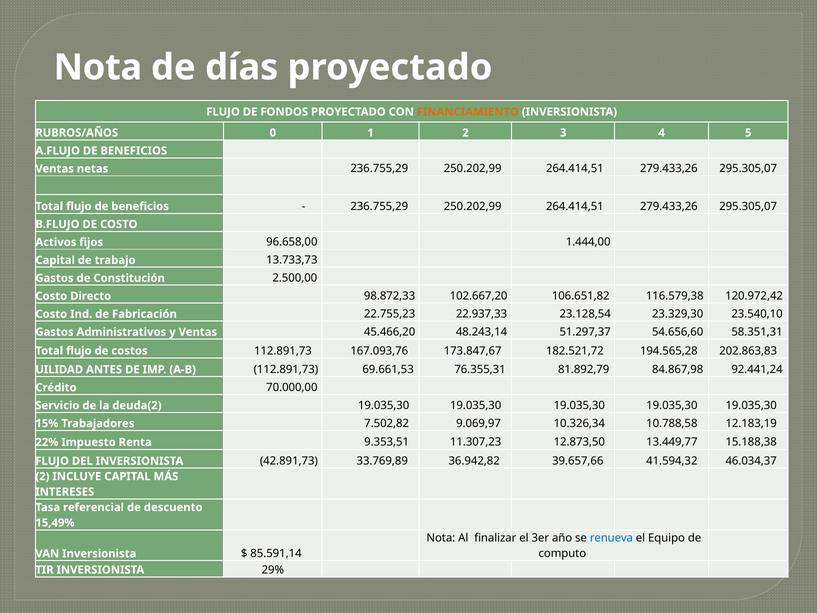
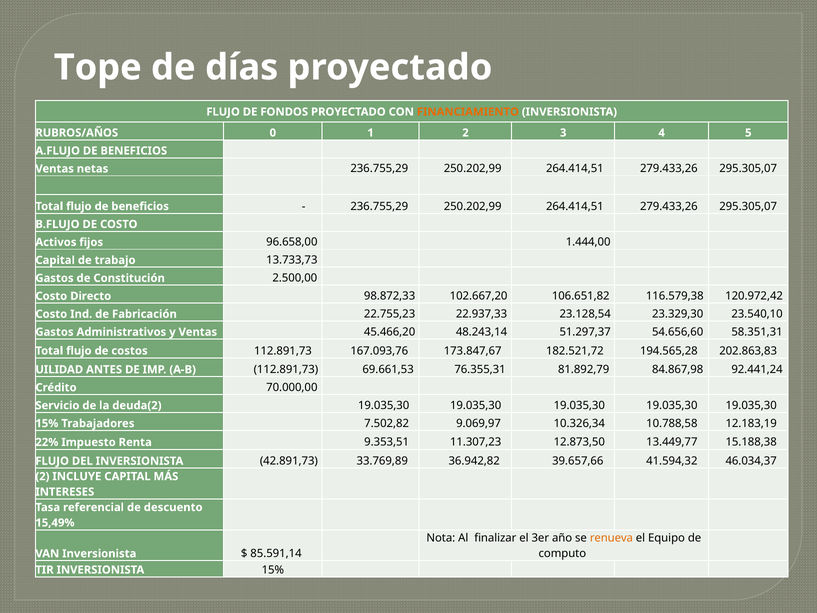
Nota: Nota -> Tope (98, 67)
renueva colour: blue -> orange (611, 538)
INVERSIONISTA 29%: 29% -> 15% (273, 570)
